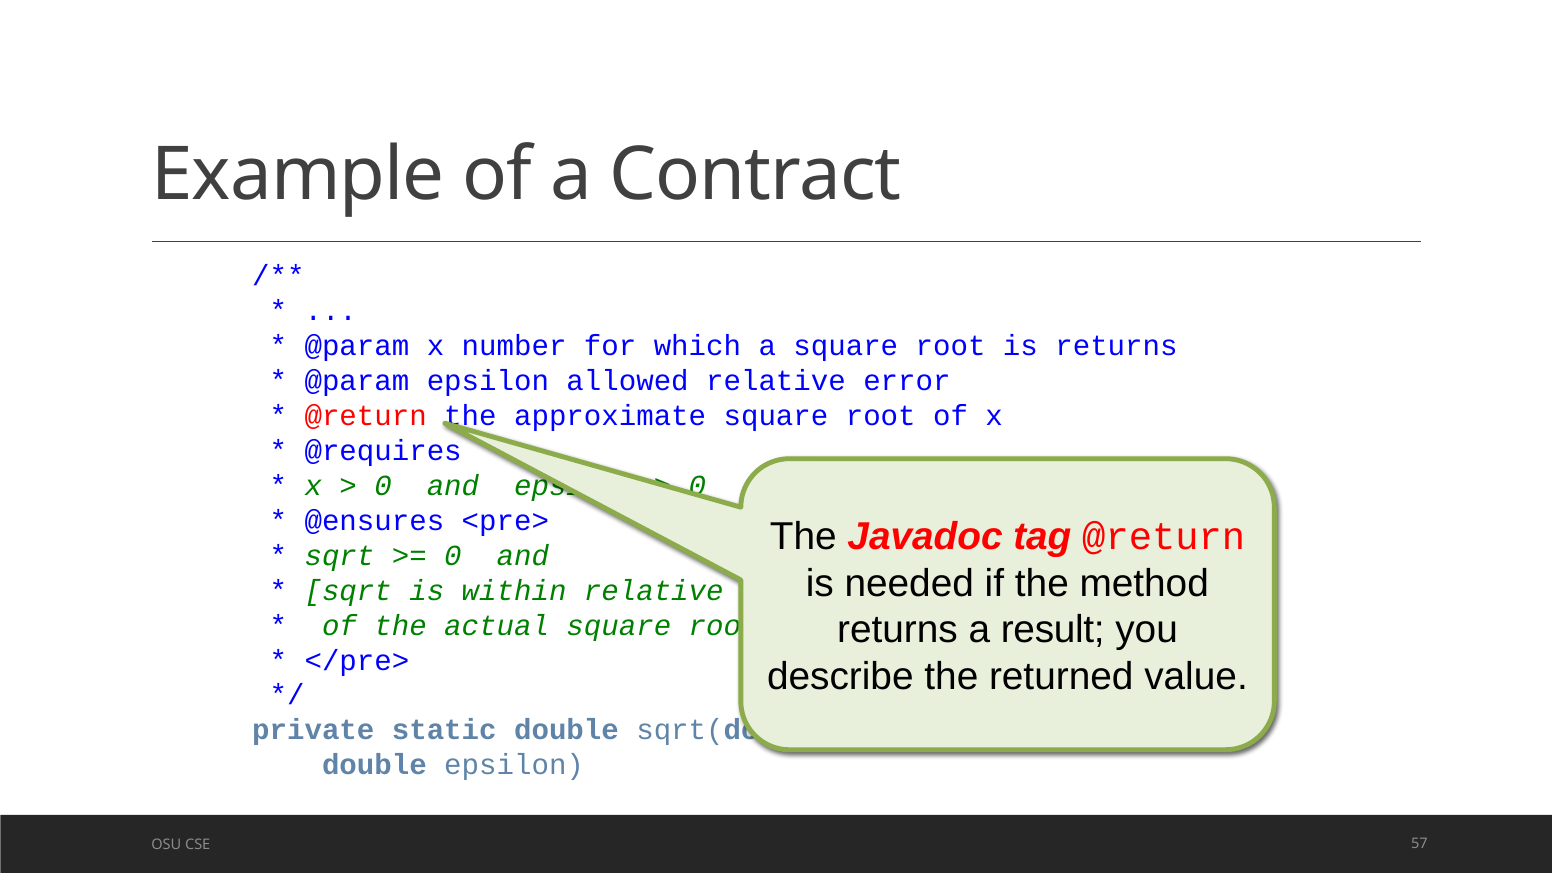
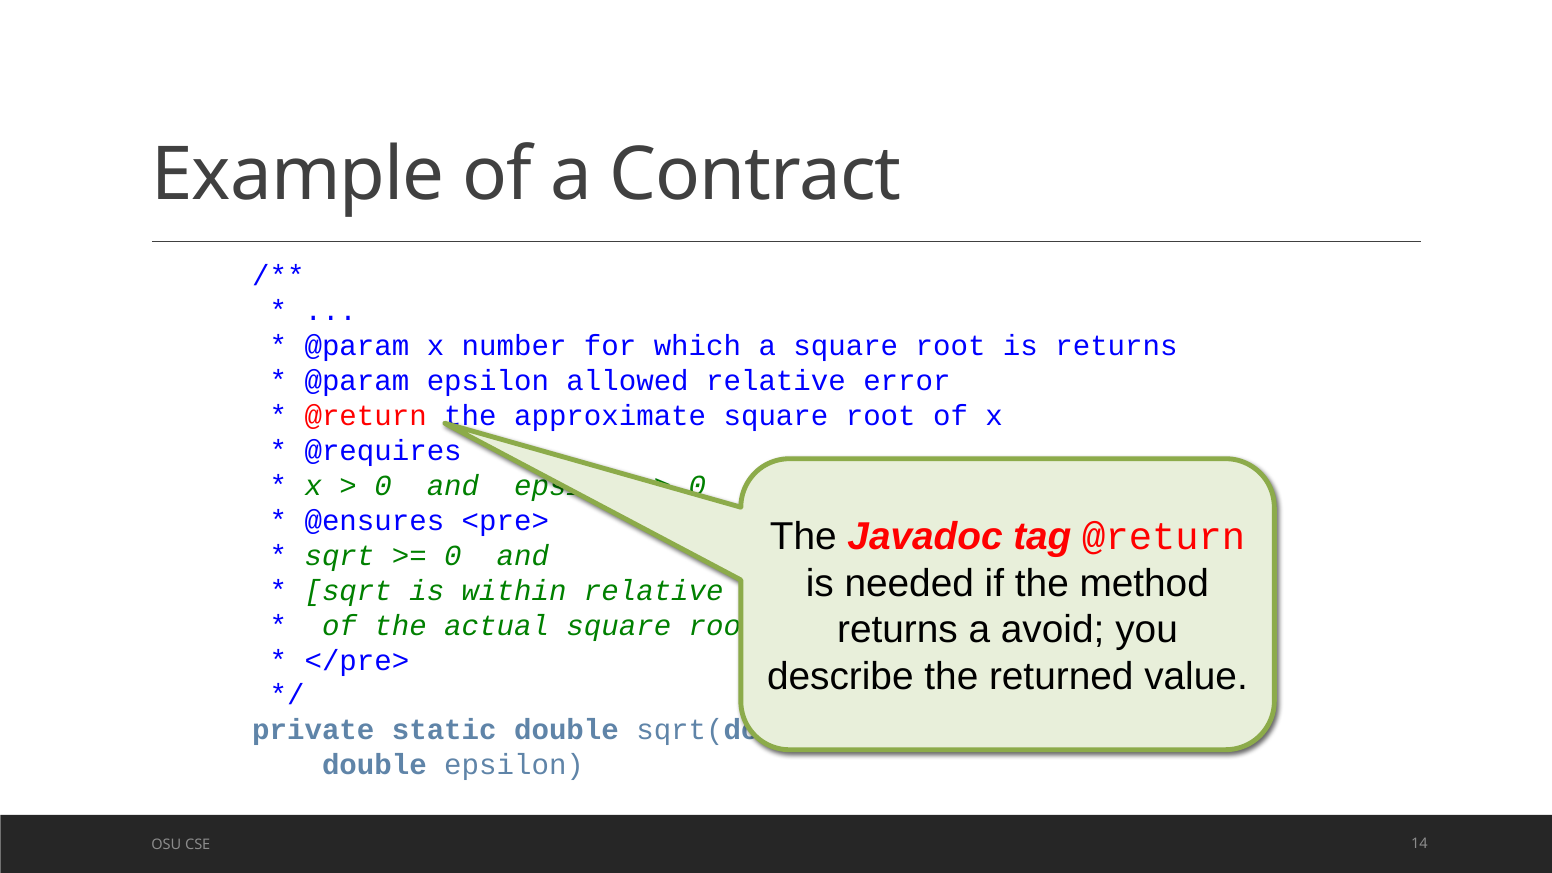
result: result -> avoid (1053, 630)
57: 57 -> 14 (1419, 844)
